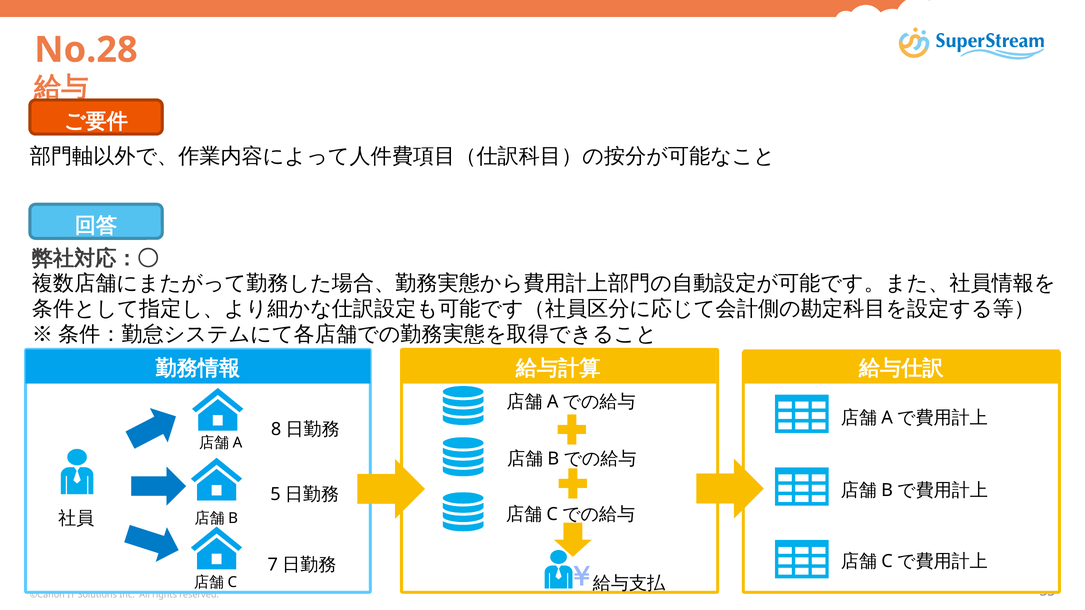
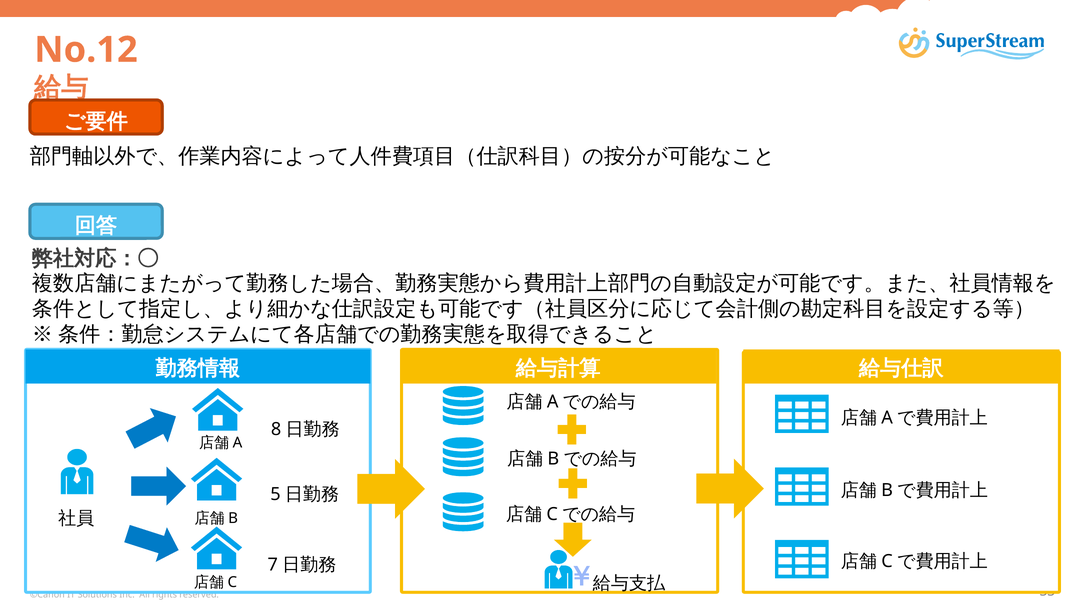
No.28: No.28 -> No.12 (86, 50)
